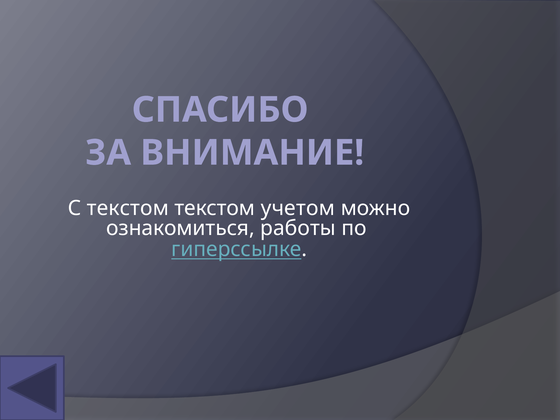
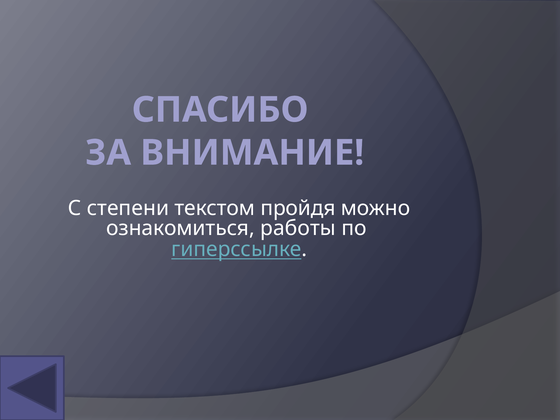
С текстом: текстом -> степени (128, 208)
учетом: учетом -> пройдя (298, 208)
